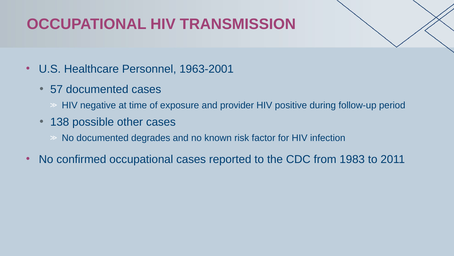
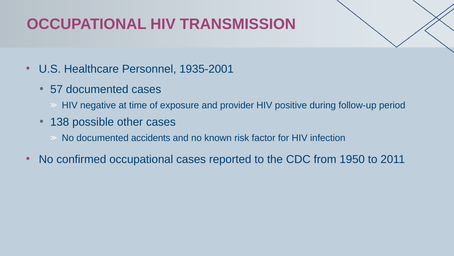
1963-2001: 1963-2001 -> 1935-2001 (207, 69)
degrades: degrades -> accidents (151, 138)
1983: 1983 -> 1950 (352, 159)
